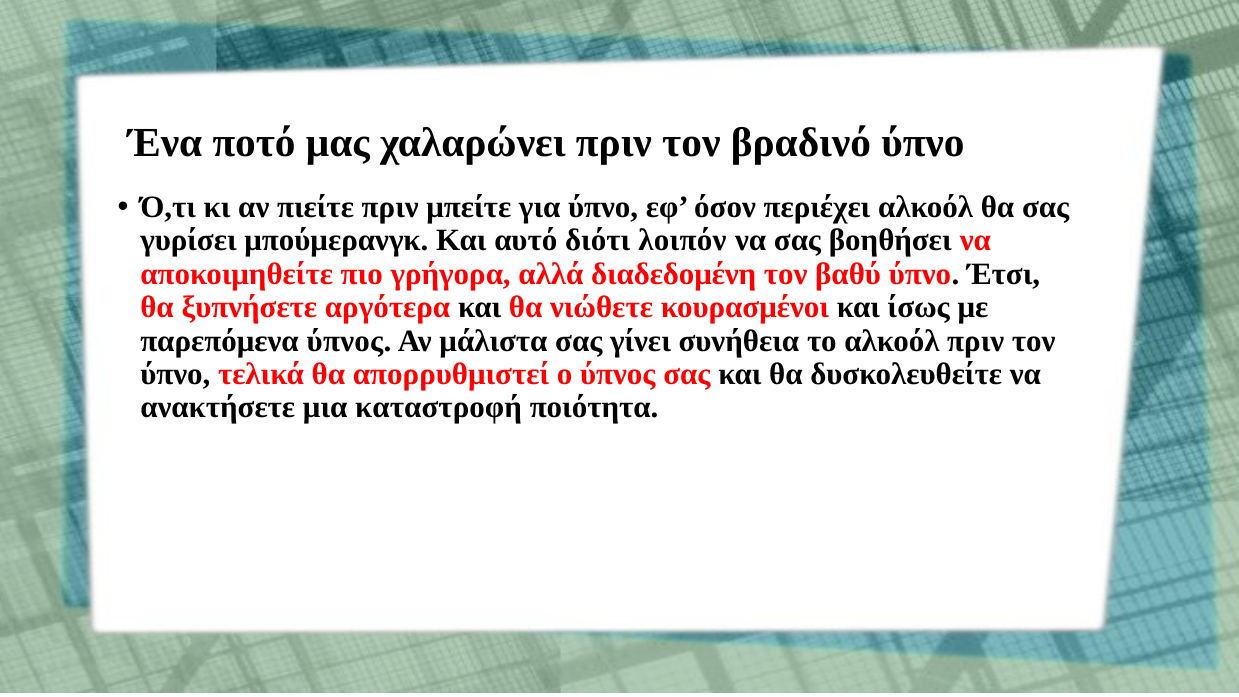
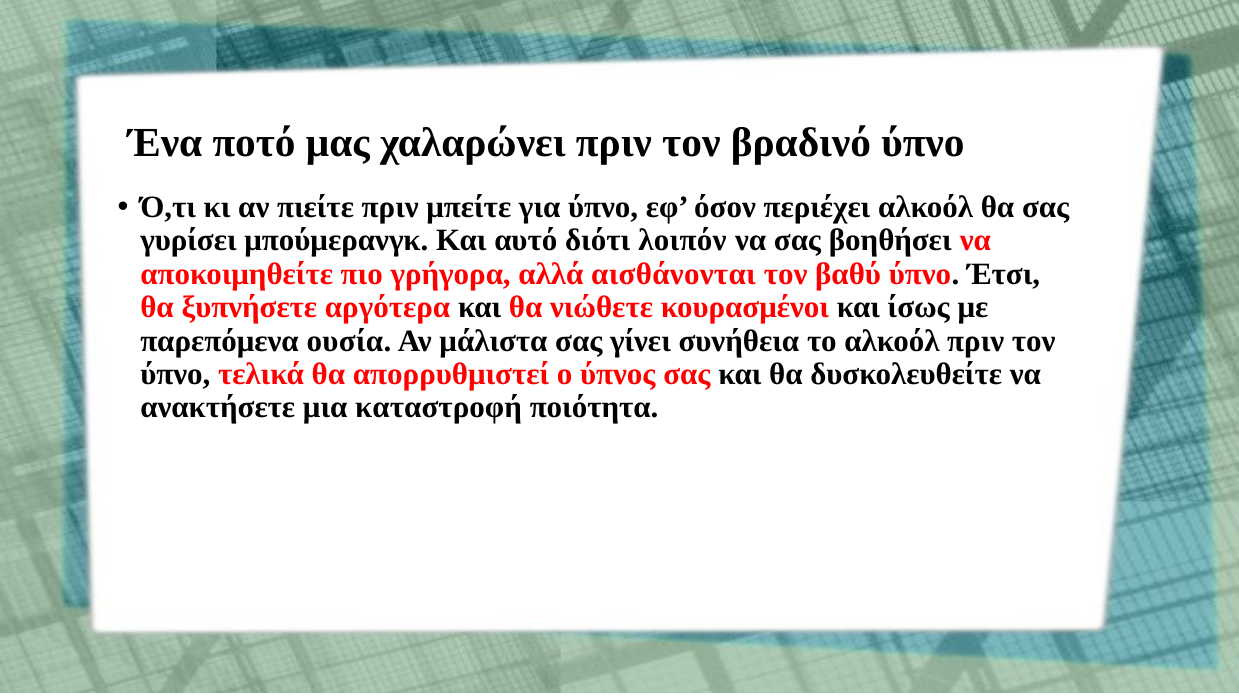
διαδεδομένη: διαδεδομένη -> αισθάνονται (673, 274)
παρεπόμενα ύπνος: ύπνος -> ουσία (349, 341)
